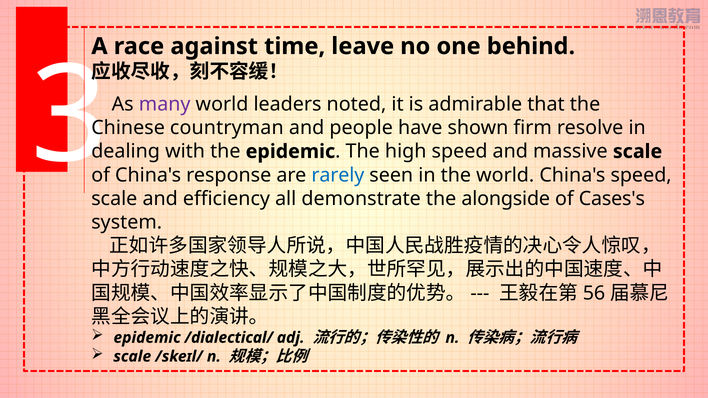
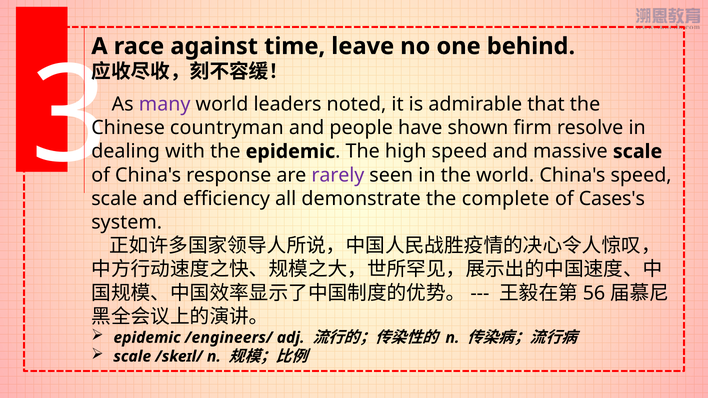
rarely colour: blue -> purple (338, 175)
alongside: alongside -> complete (506, 199)
/dialectical/: /dialectical/ -> /engineers/ (229, 338)
